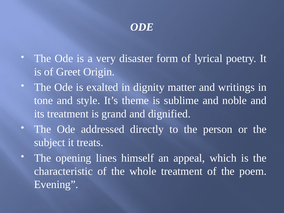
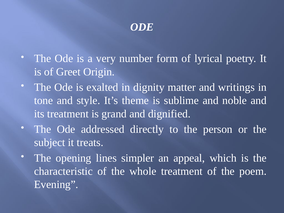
disaster: disaster -> number (136, 58)
himself: himself -> simpler (138, 158)
